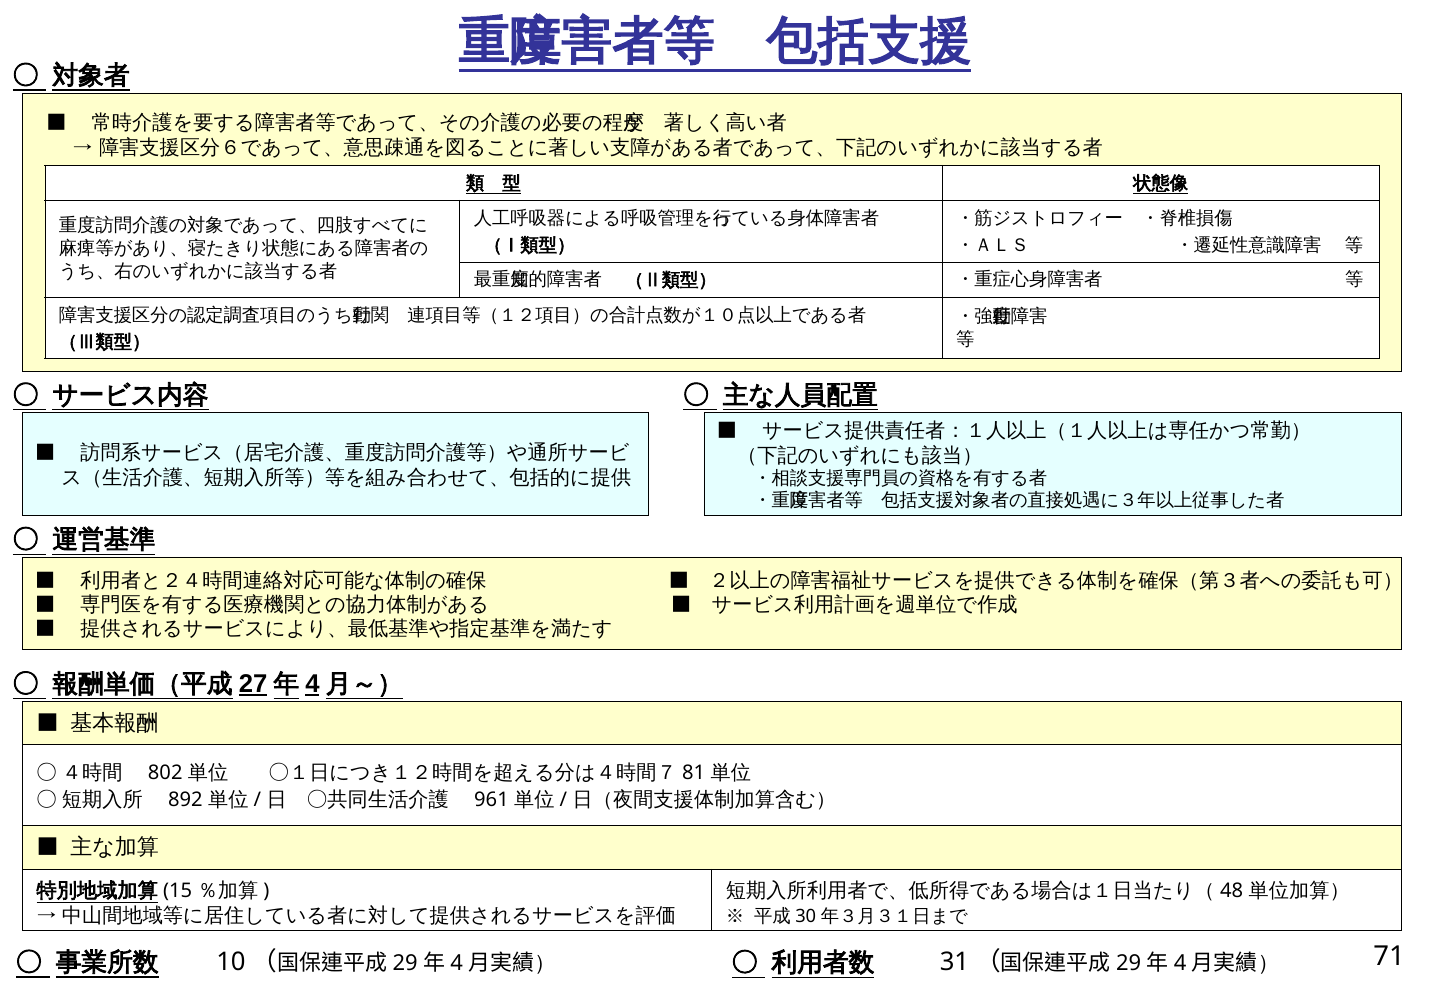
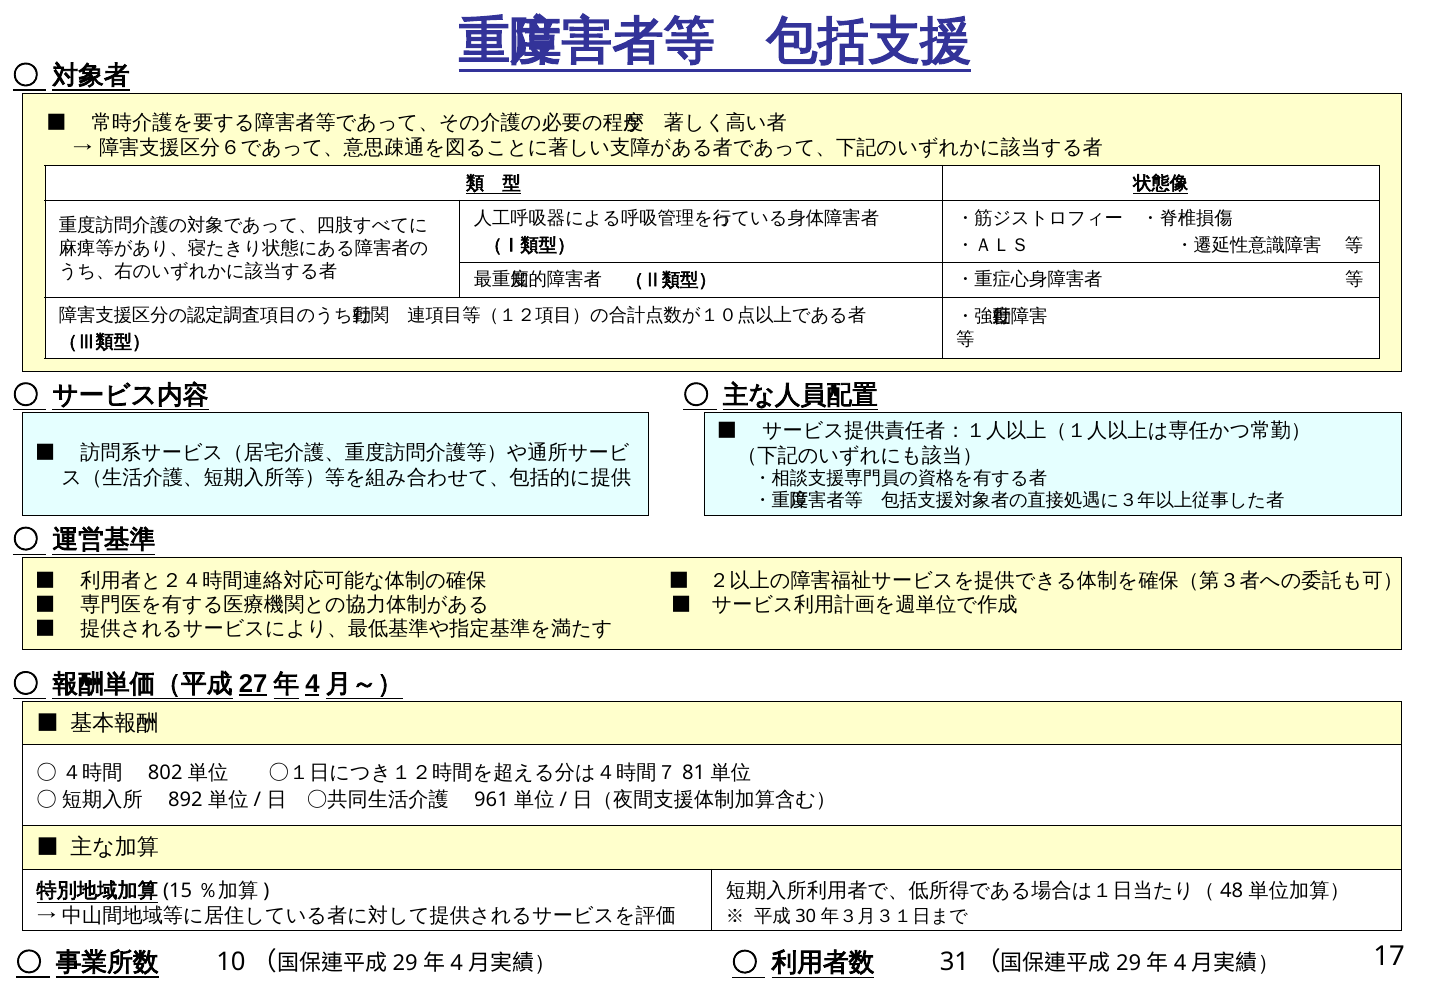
71: 71 -> 17 (1389, 957)
